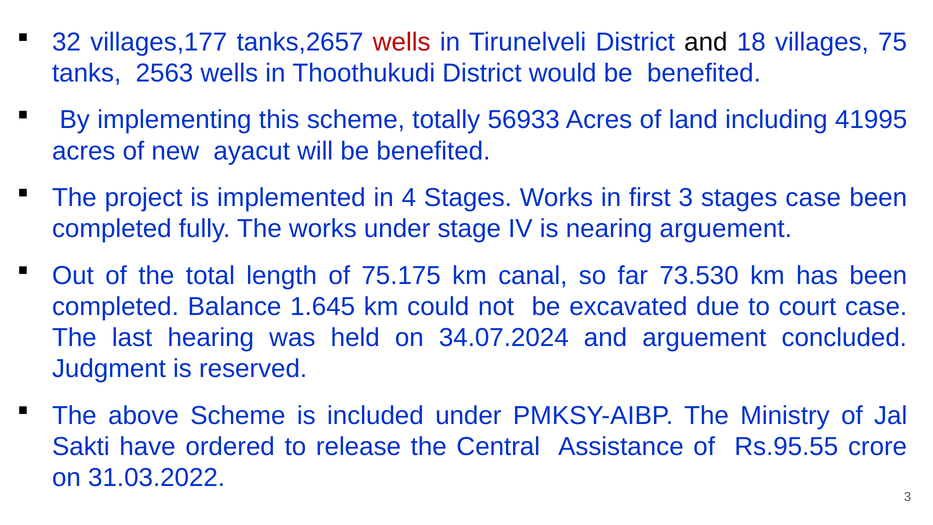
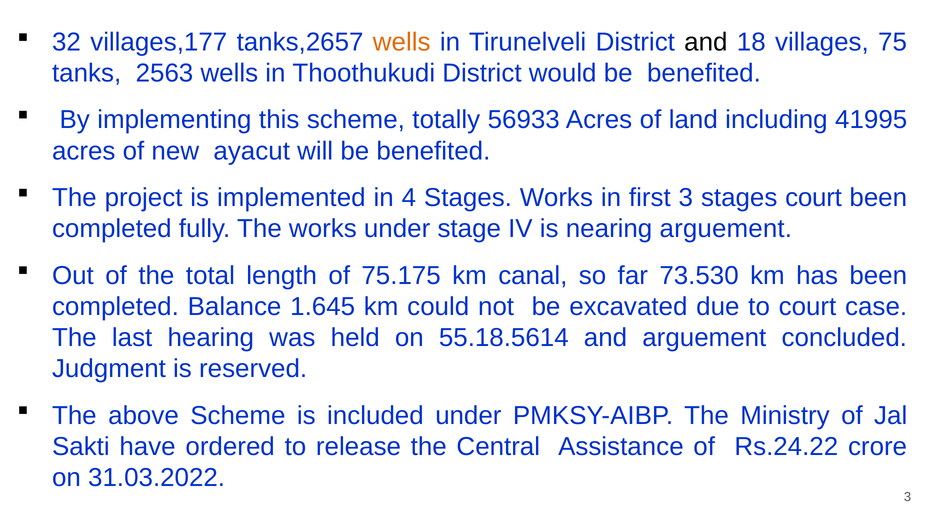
wells colour: red -> orange (402, 42)
stages case: case -> court (814, 198)
34.07.2024: 34.07.2024 -> 55.18.5614 (504, 338)
Rs.95.55: Rs.95.55 -> Rs.24.22 (786, 447)
